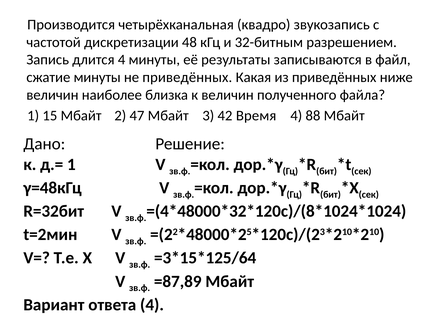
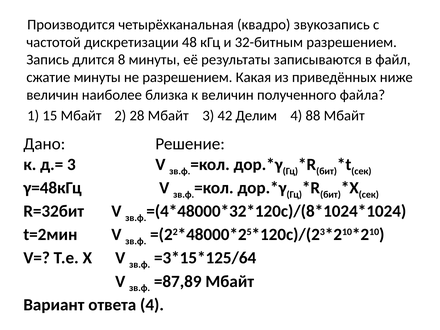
длится 4: 4 -> 8 (122, 60)
не приведённых: приведённых -> разрешением (187, 77)
47: 47 -> 28 (137, 116)
Время: Время -> Делим (256, 116)
д.= 1: 1 -> 3 (71, 165)
